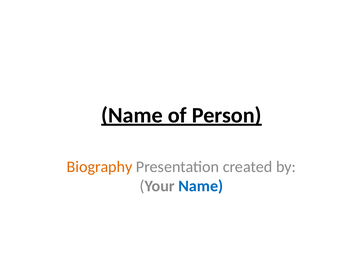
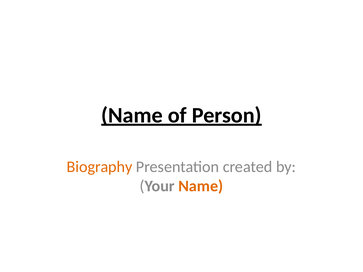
Name colour: blue -> orange (201, 186)
